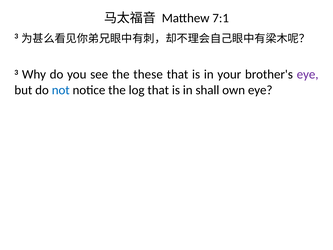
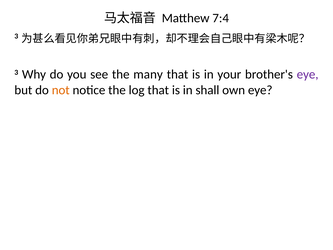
7:1: 7:1 -> 7:4 (221, 18)
these: these -> many (148, 74)
not colour: blue -> orange (61, 90)
